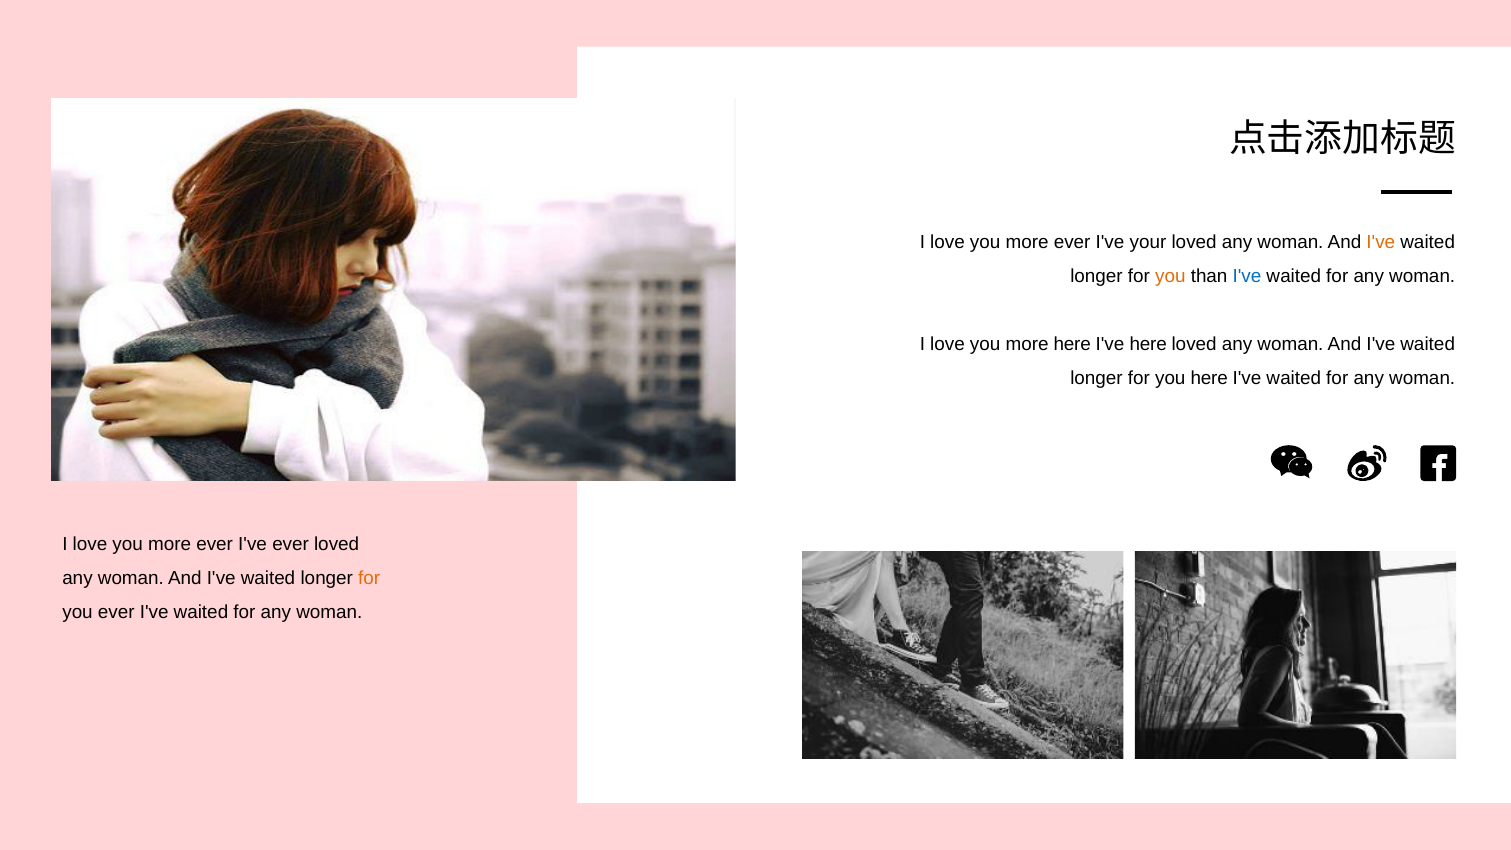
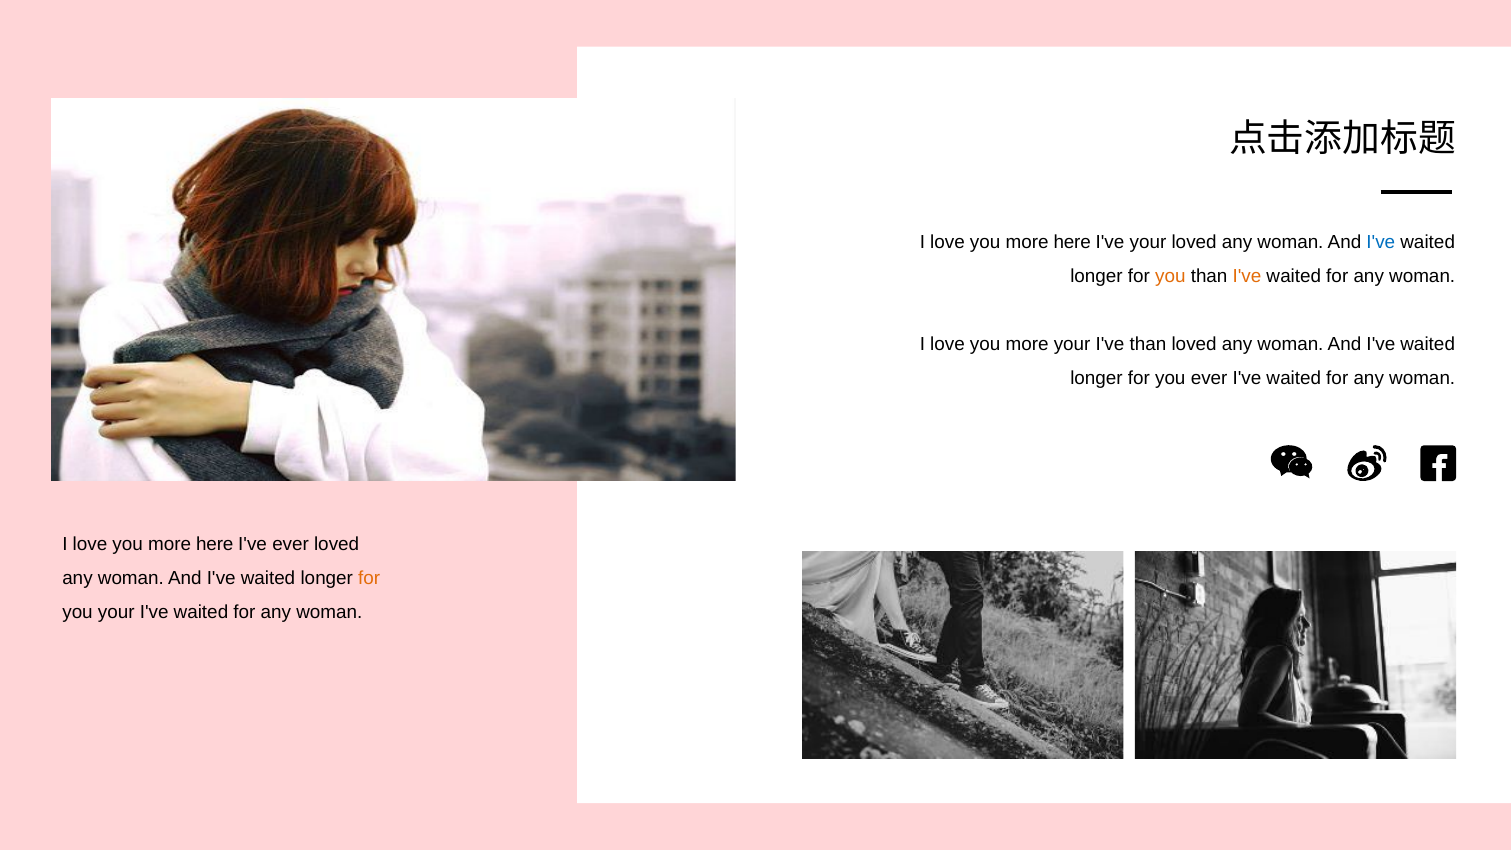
ever: ever -> here (1072, 242)
I've colour: orange -> blue (1381, 242)
I've colour: blue -> orange (1247, 276)
more here: here -> your (1072, 344)
I've here: here -> than (1148, 344)
you here: here -> ever (1209, 378)
ever: ever -> here (215, 544)
you ever: ever -> your (116, 612)
